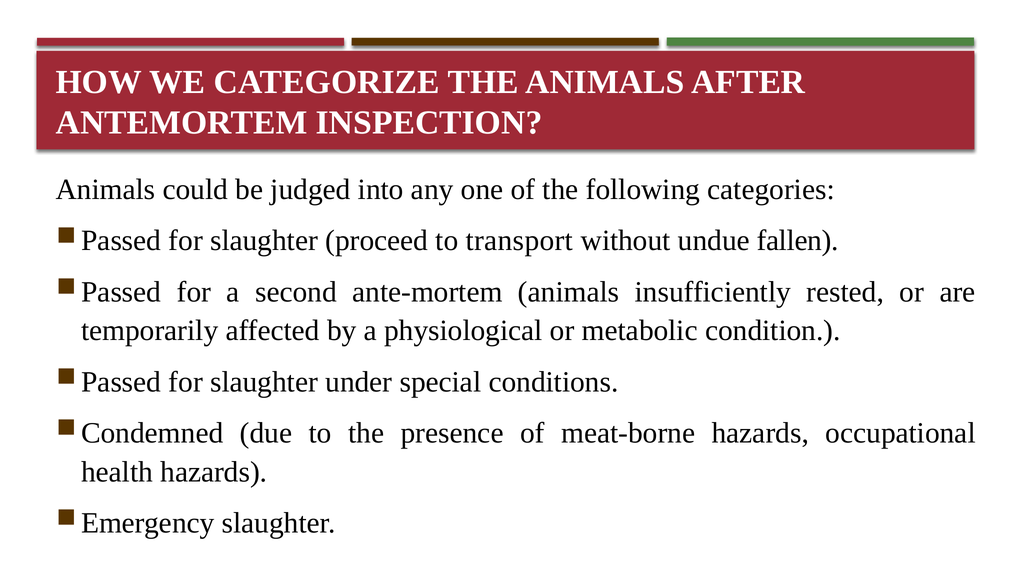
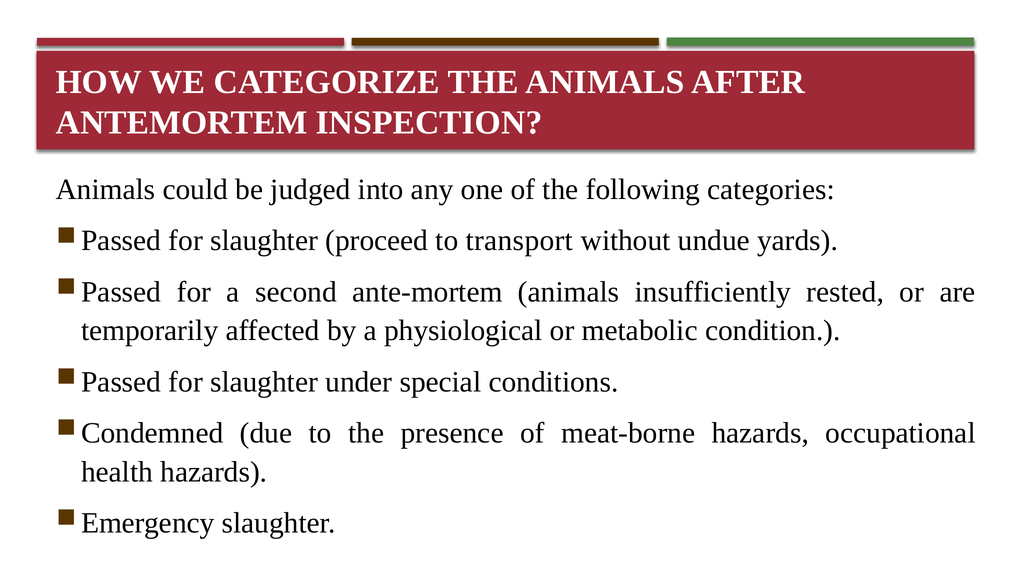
fallen: fallen -> yards (798, 241)
